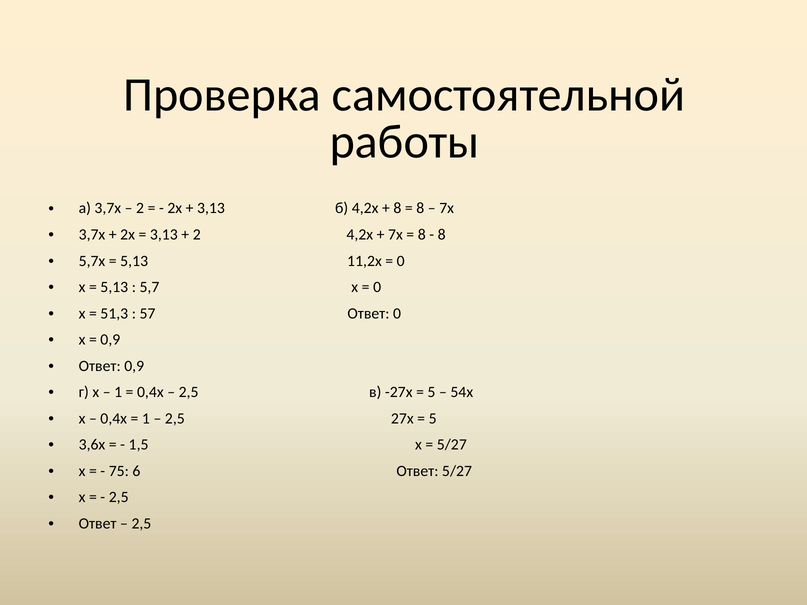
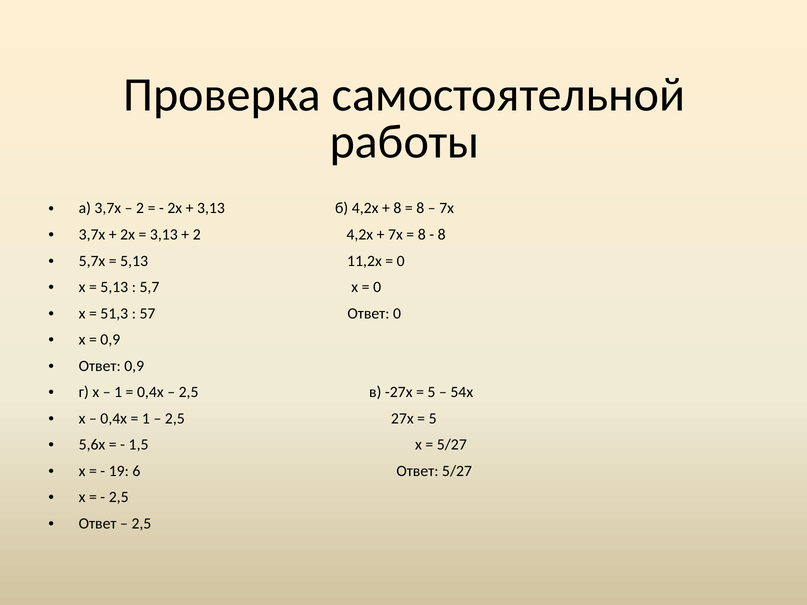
3,6х: 3,6х -> 5,6х (92, 445)
75: 75 -> 19 (119, 471)
